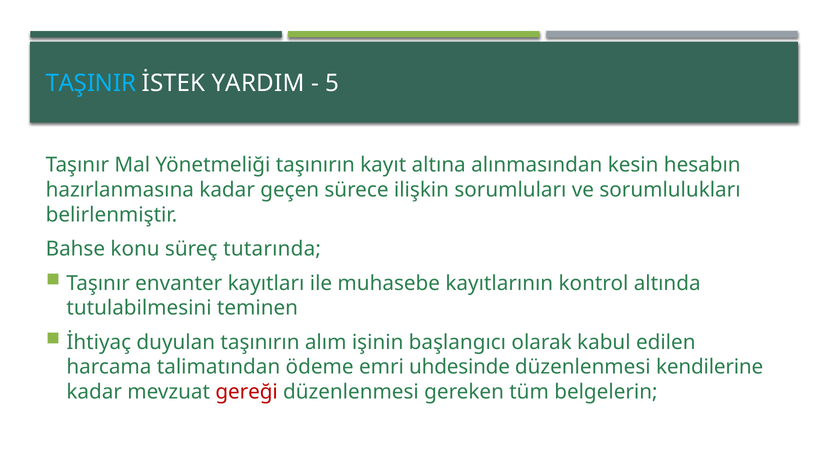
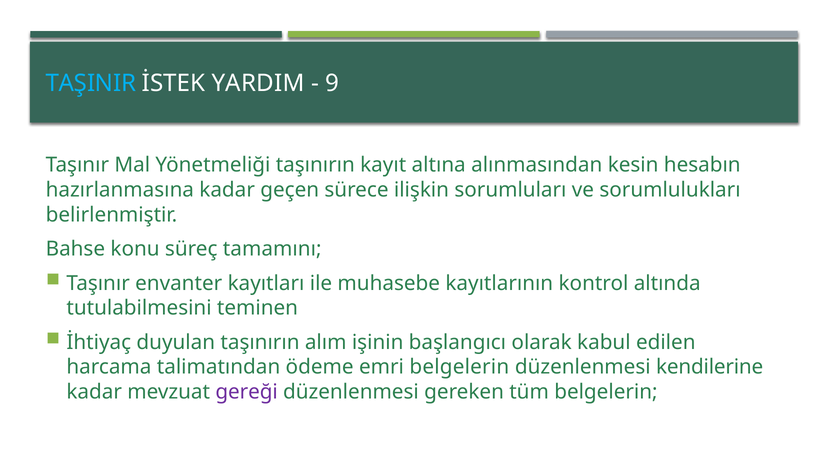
5: 5 -> 9 (332, 83)
tutarında: tutarında -> tamamını (272, 249)
emri uhdesinde: uhdesinde -> belgelerin (459, 367)
gereği colour: red -> purple (247, 392)
